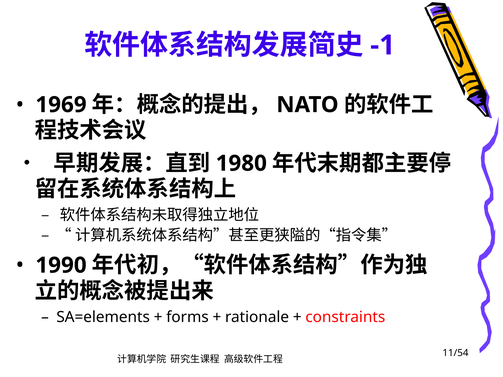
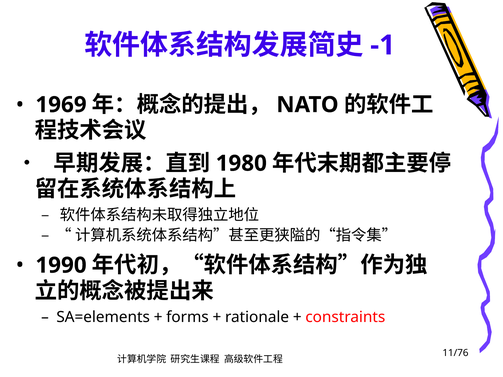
11/54: 11/54 -> 11/76 (455, 353)
